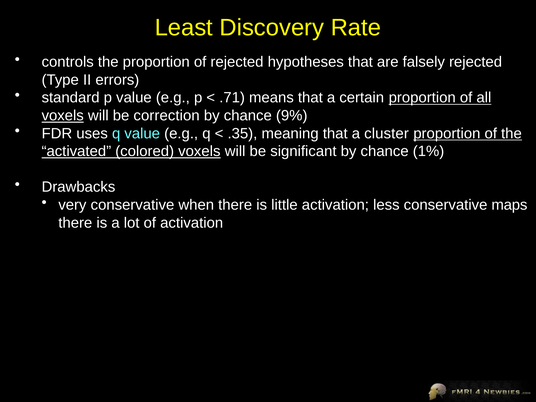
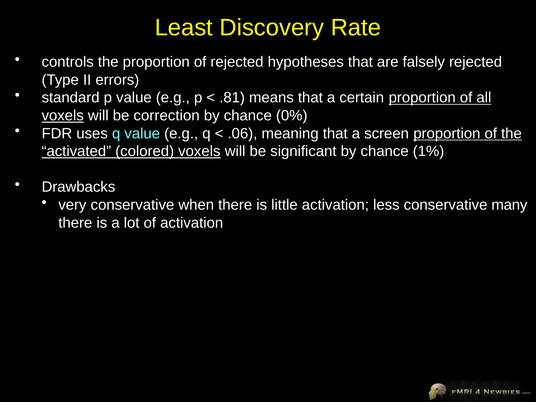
.71: .71 -> .81 (232, 98)
9%: 9% -> 0% (292, 116)
.35: .35 -> .06 (242, 133)
cluster: cluster -> screen (387, 133)
maps: maps -> many (509, 205)
